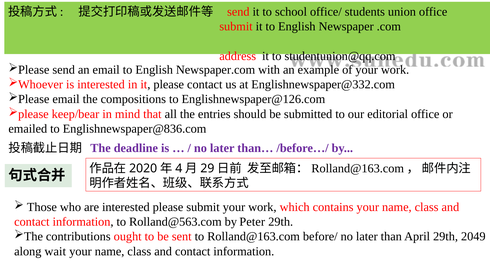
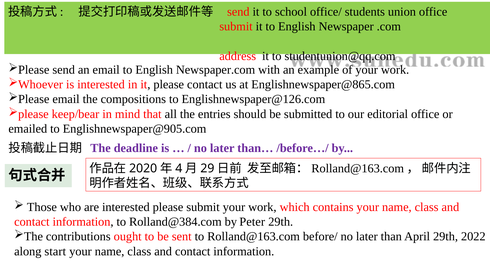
Englishnewspaper@332.com: Englishnewspaper@332.com -> Englishnewspaper@865.com (323, 84)
Englishnewspaper@836.com: Englishnewspaper@836.com -> Englishnewspaper@905.com (135, 129)
Rolland@563.com: Rolland@563.com -> Rolland@384.com (175, 222)
2049: 2049 -> 2022 (473, 236)
wait: wait -> start (55, 251)
